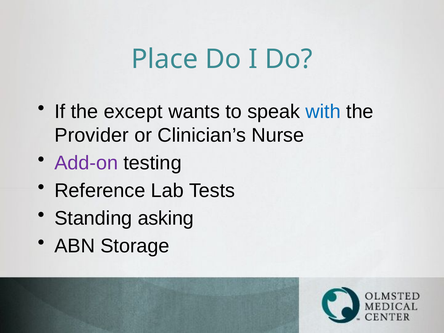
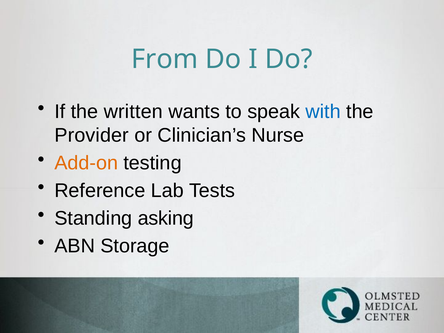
Place: Place -> From (165, 59)
except: except -> written (133, 112)
Add-on colour: purple -> orange (86, 163)
